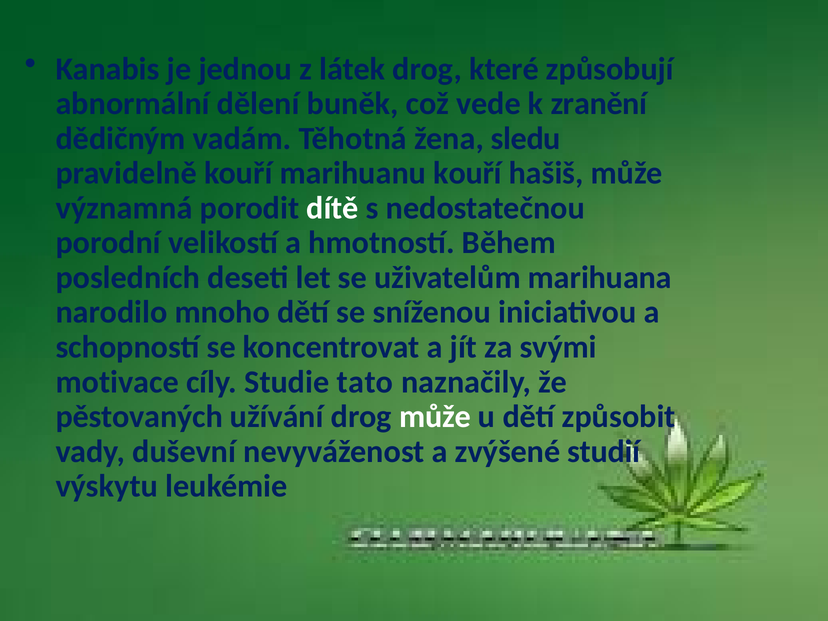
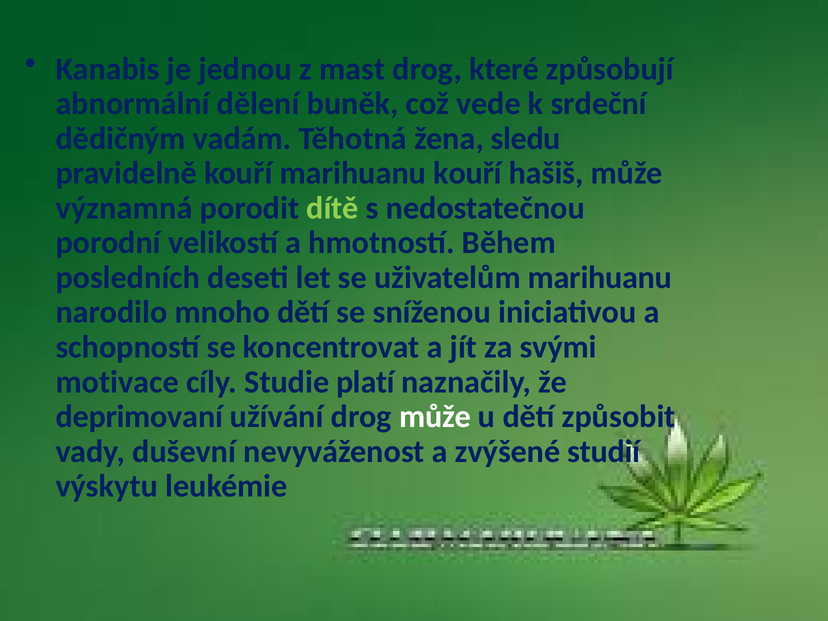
látek: látek -> mast (352, 69)
zranění: zranění -> srdeční (599, 104)
dítě colour: white -> light green (333, 208)
uživatelům marihuana: marihuana -> marihuanu (600, 278)
tato: tato -> platí (365, 382)
pěstovaných: pěstovaných -> deprimovaní (139, 417)
